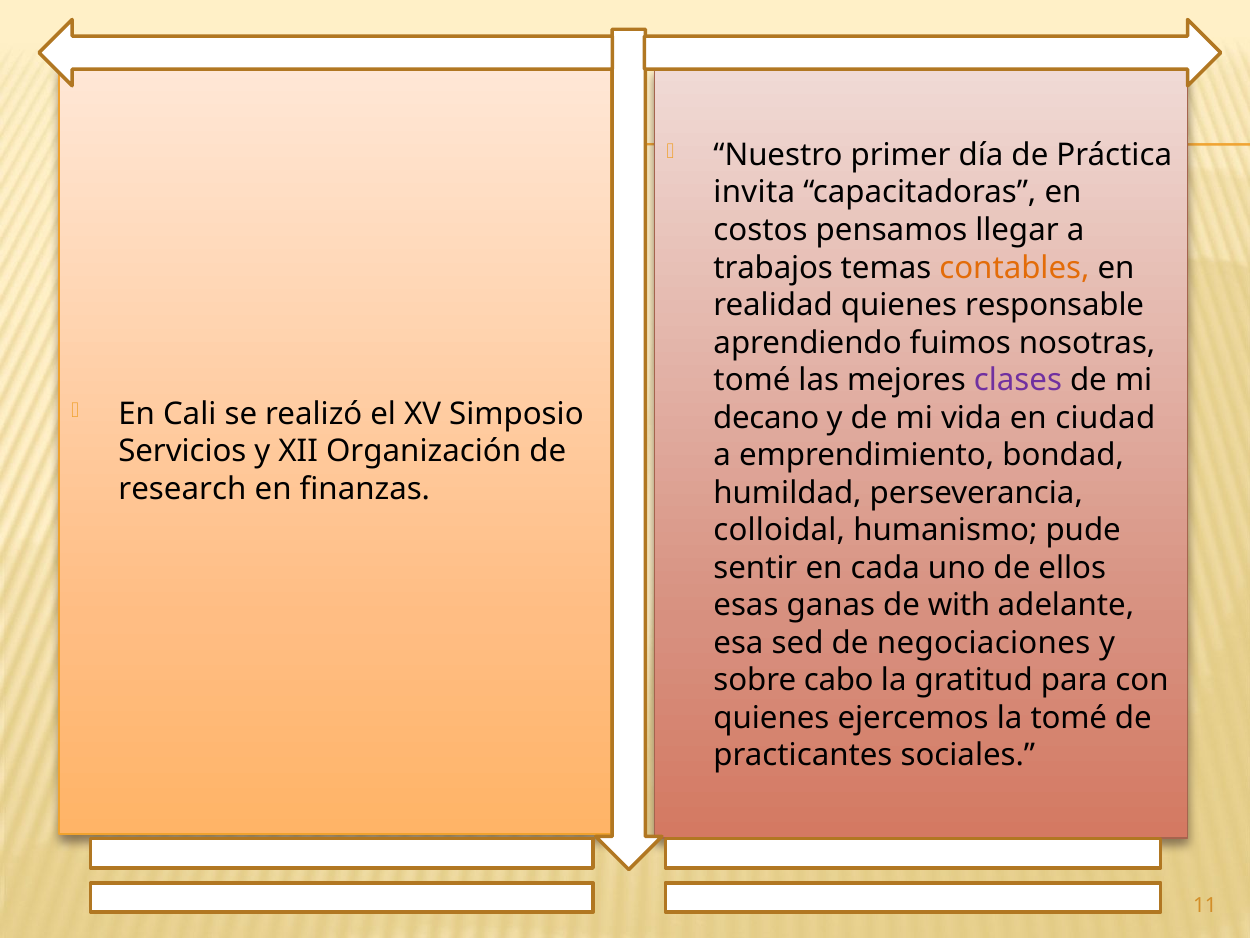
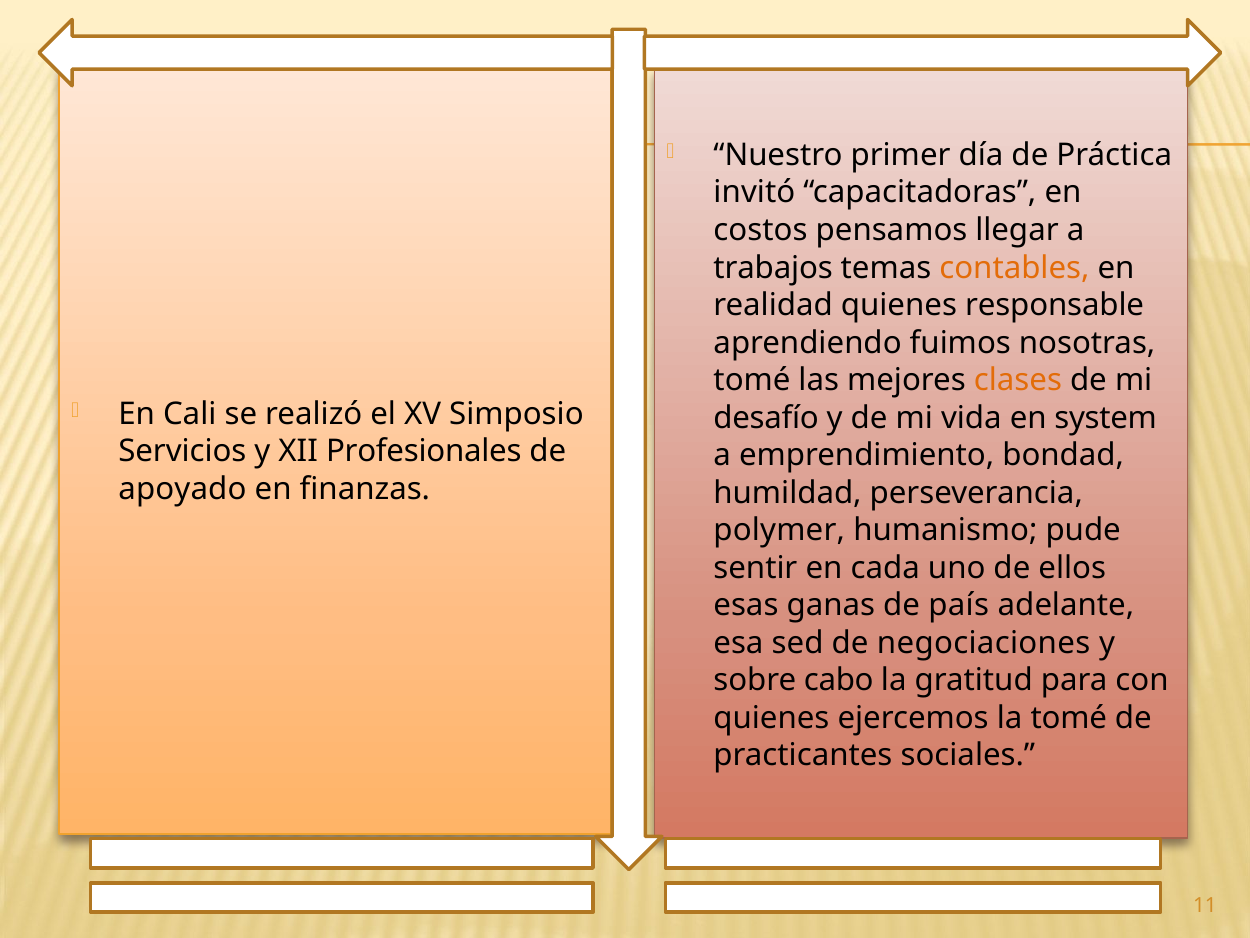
invita: invita -> invitó (754, 193)
clases colour: purple -> orange (1018, 380)
decano: decano -> desafío (766, 418)
ciudad: ciudad -> system (1106, 418)
Organización: Organización -> Profesionales (424, 451)
research: research -> apoyado (182, 489)
colloidal: colloidal -> polymer (779, 530)
with: with -> país (959, 605)
